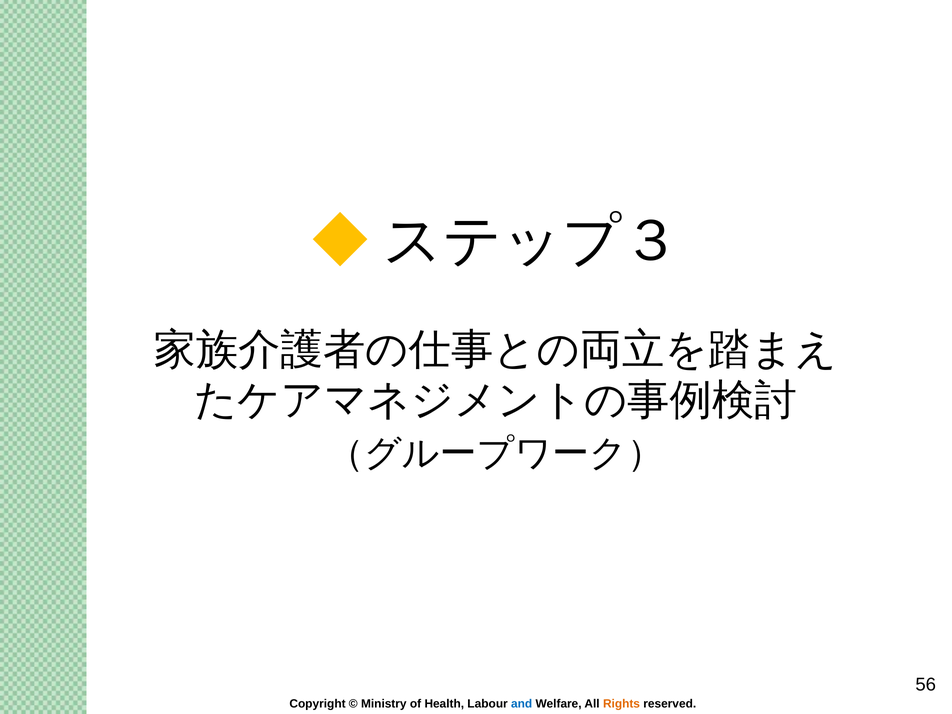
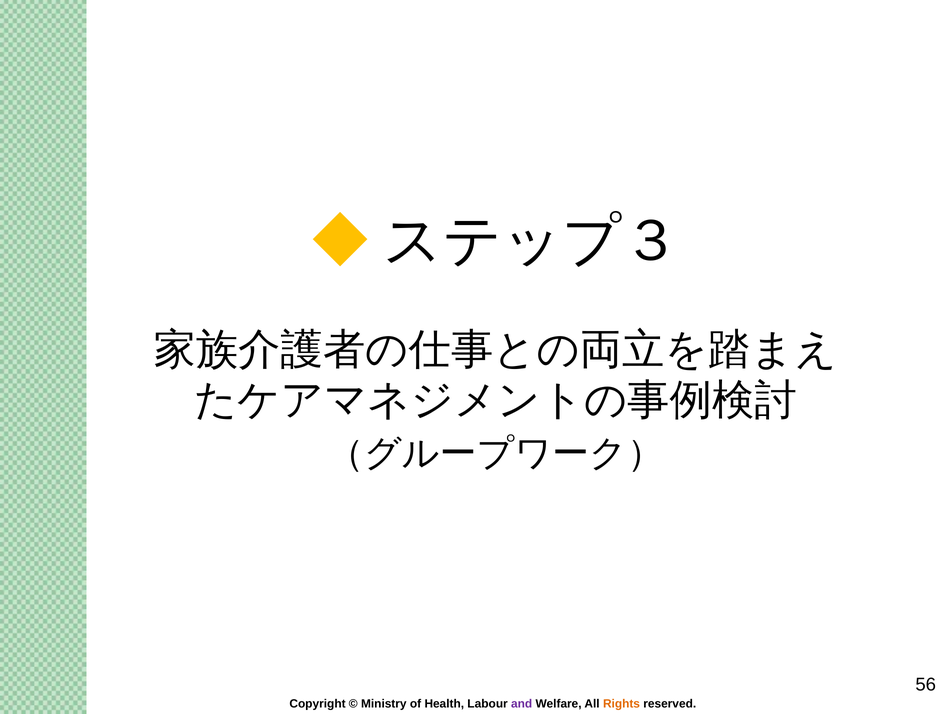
and colour: blue -> purple (522, 704)
